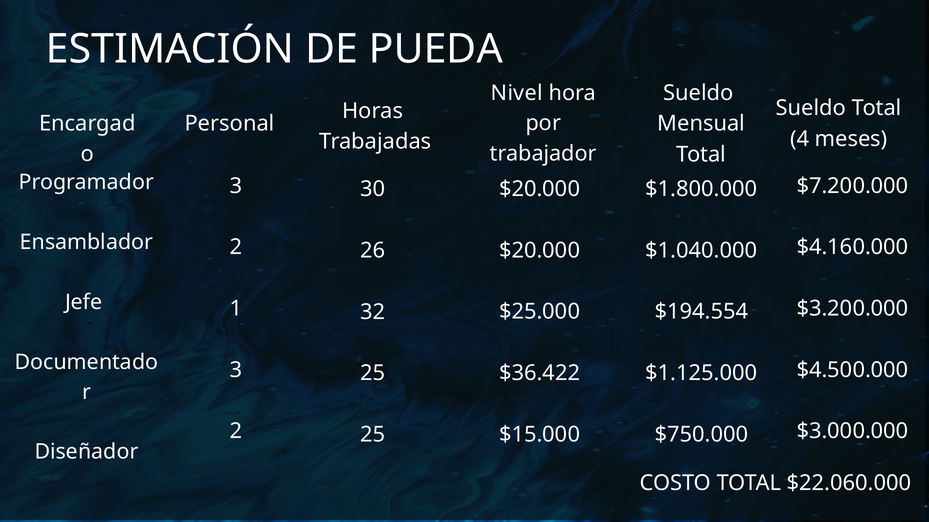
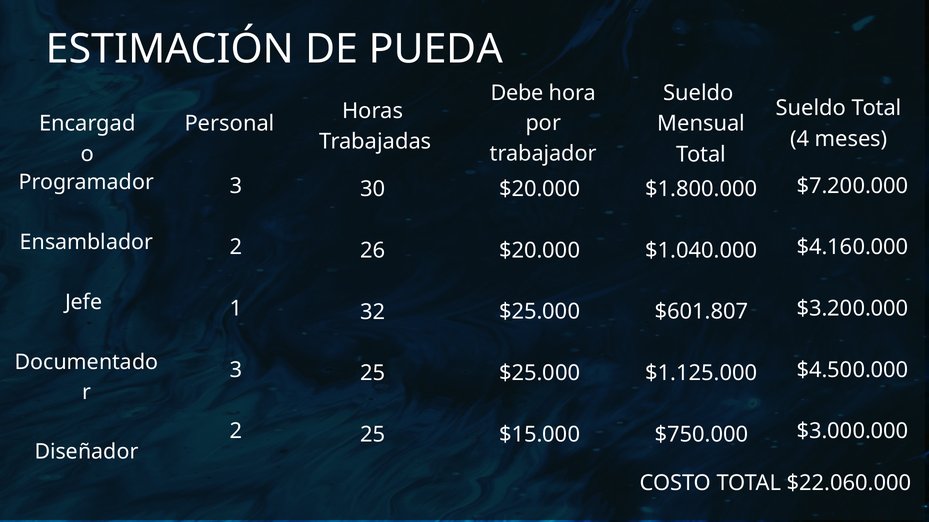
Nivel: Nivel -> Debe (517, 93)
$194.554: $194.554 -> $601.807 (701, 312)
$36.422: $36.422 -> $25.000 (540, 373)
